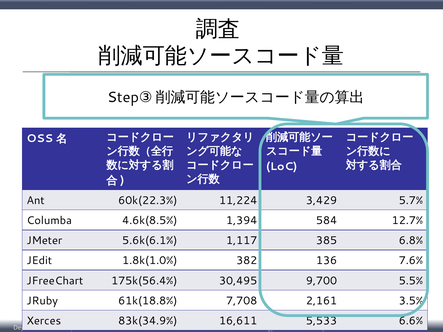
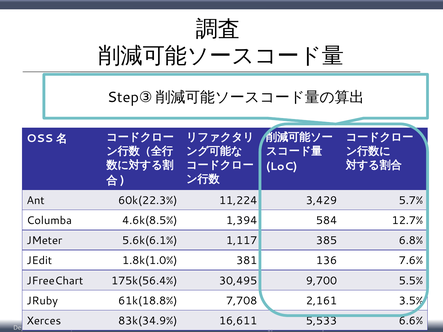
382: 382 -> 381 (247, 261)
